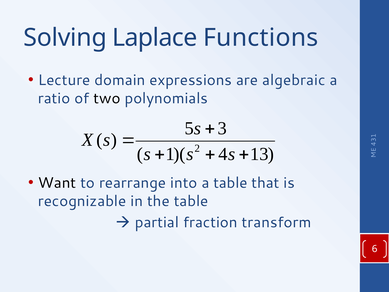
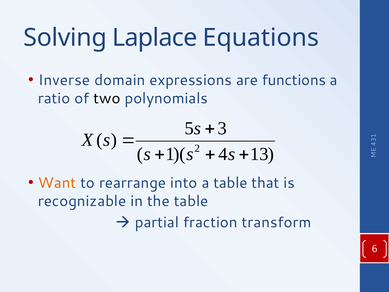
Functions: Functions -> Equations (261, 38)
Lecture: Lecture -> Inverse (64, 80)
algebraic: algebraic -> functions (294, 80)
Want colour: black -> orange (57, 183)
